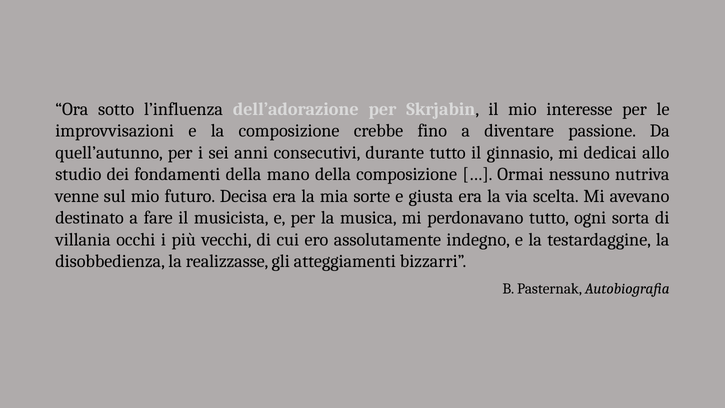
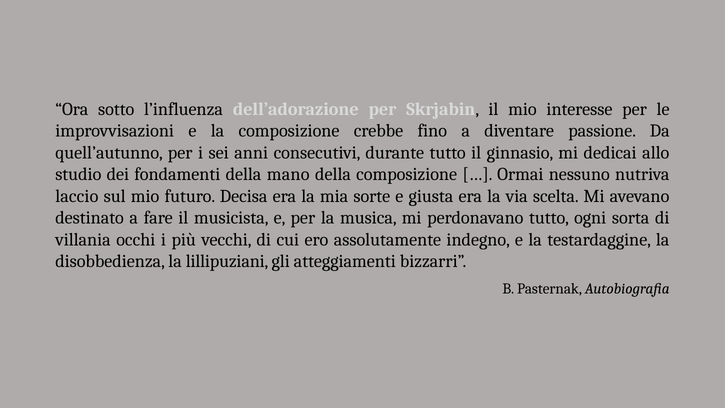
venne: venne -> laccio (77, 196)
realizzasse: realizzasse -> lillipuziani (227, 261)
